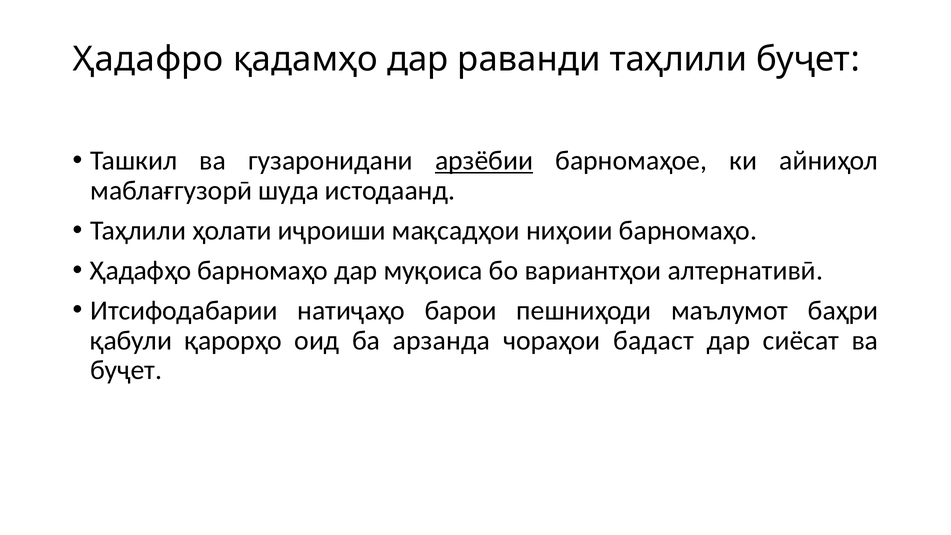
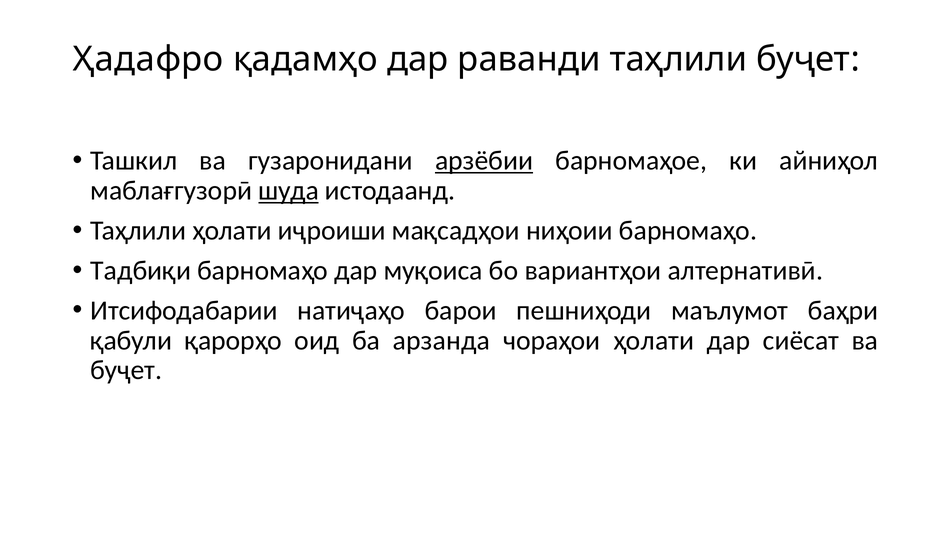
шуда underline: none -> present (289, 191)
Ҳадафҳо: Ҳадафҳо -> Тадбиқи (141, 270)
чораҳои бадаст: бадаст -> ҳолати (654, 340)
